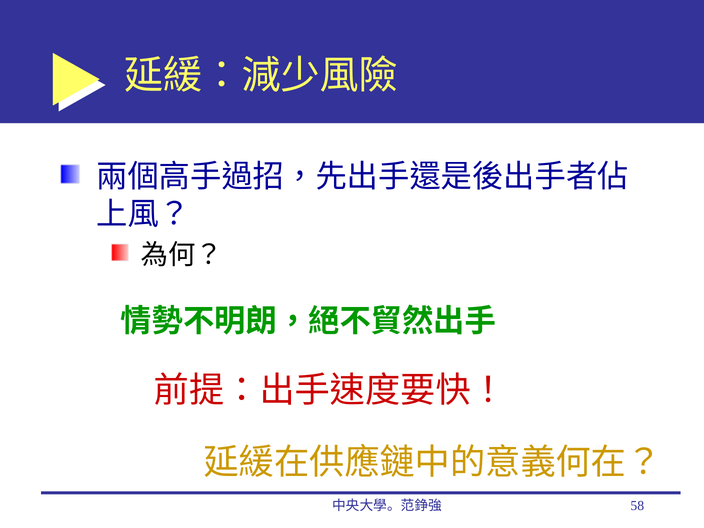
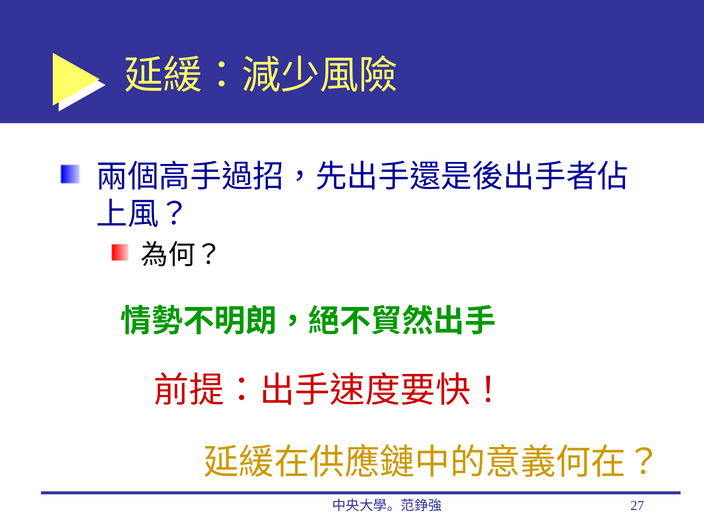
58: 58 -> 27 (637, 505)
